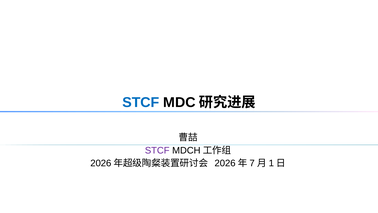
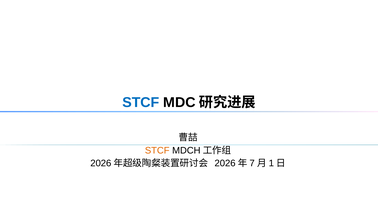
STCF colour: purple -> orange (157, 150)
